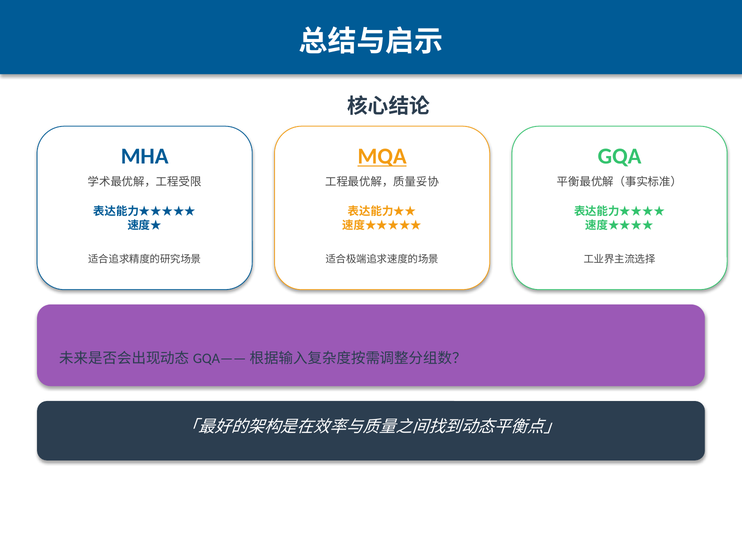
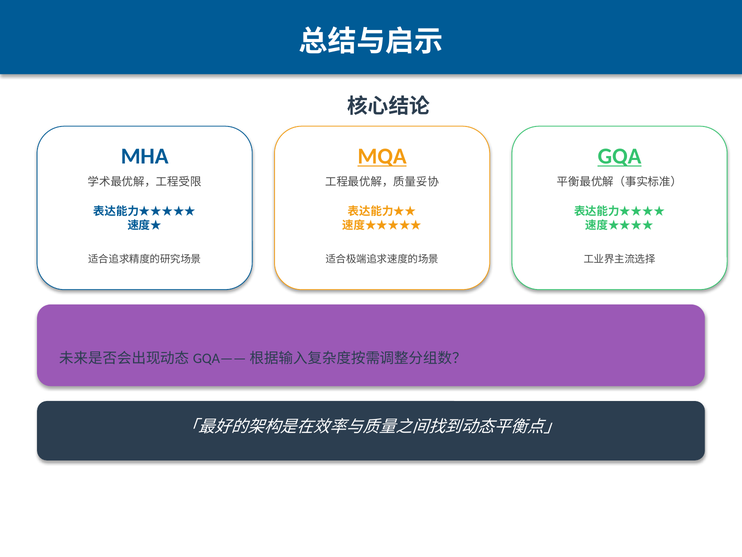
GQA underline: none -> present (620, 156)
